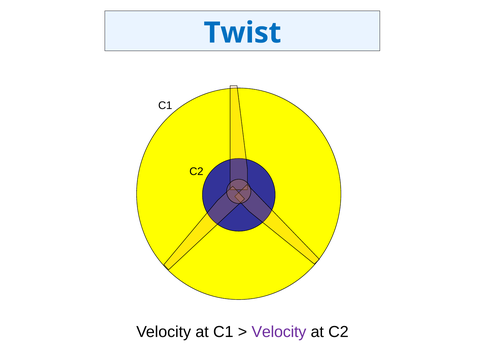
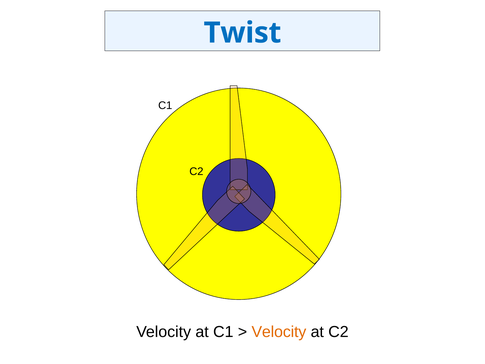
Velocity colour: purple -> orange (279, 332)
